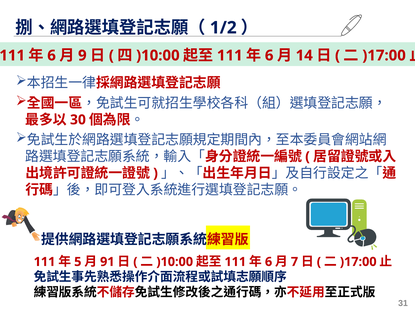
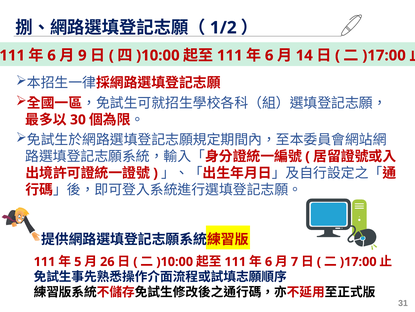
91: 91 -> 26 (107, 261)
